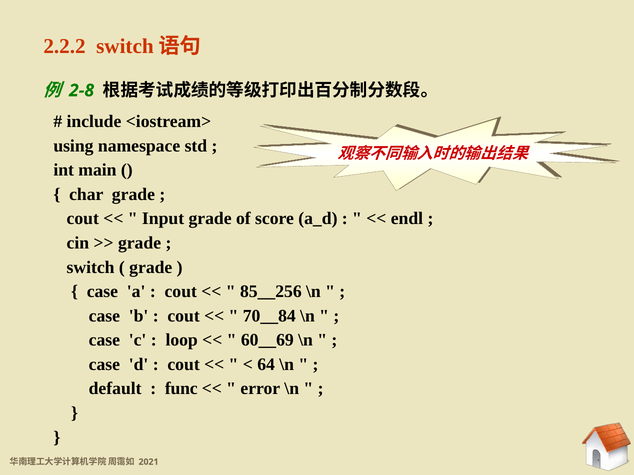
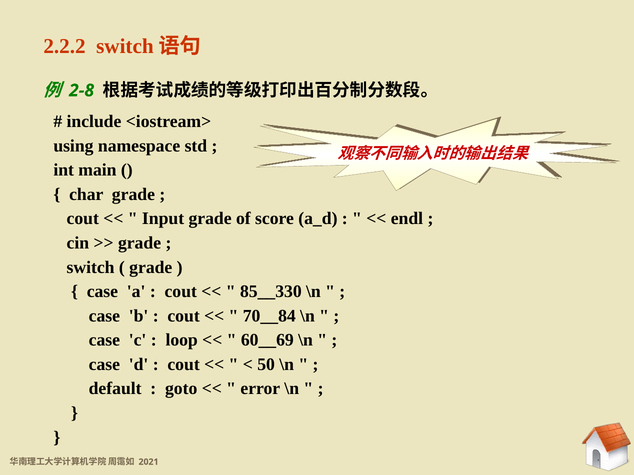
85__256: 85__256 -> 85__330 (271, 292)
64: 64 -> 50 (266, 365)
func: func -> goto (181, 389)
